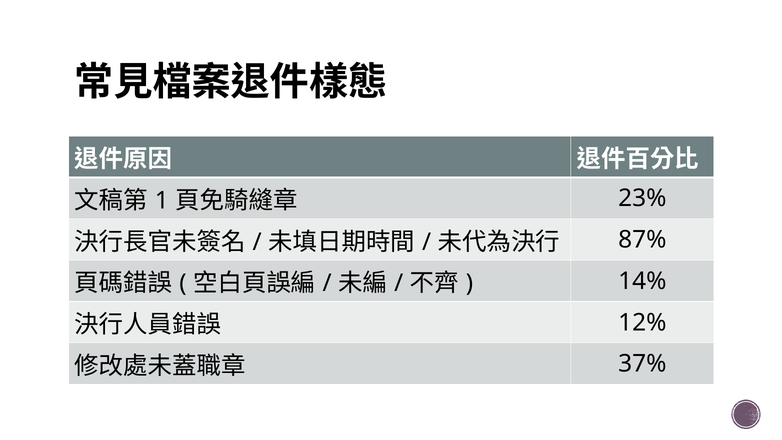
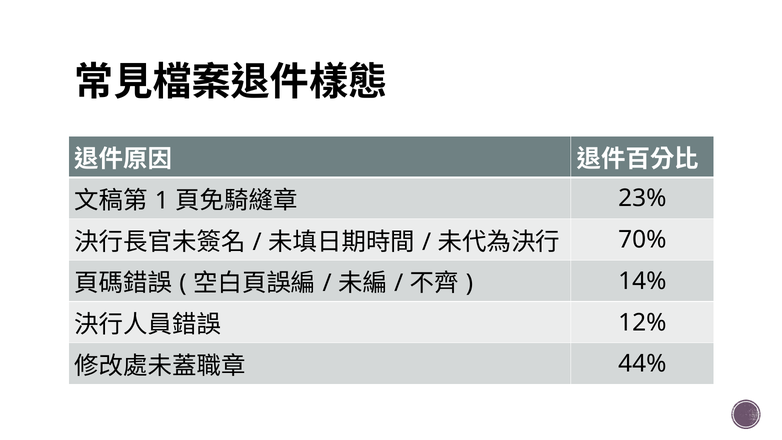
87%: 87% -> 70% (642, 240)
37%: 37% -> 44% (642, 364)
